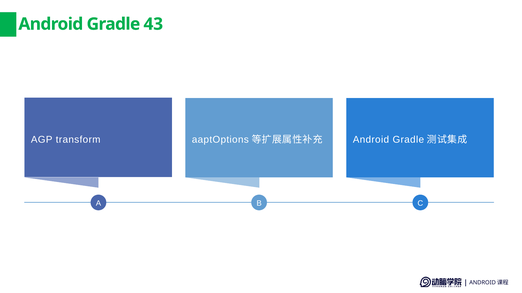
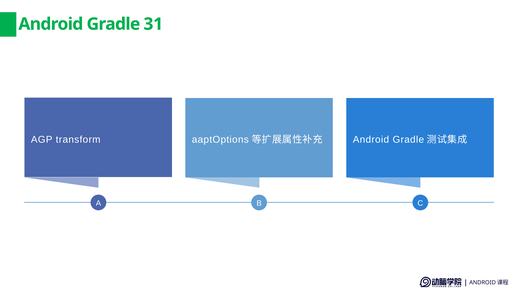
43: 43 -> 31 (153, 24)
